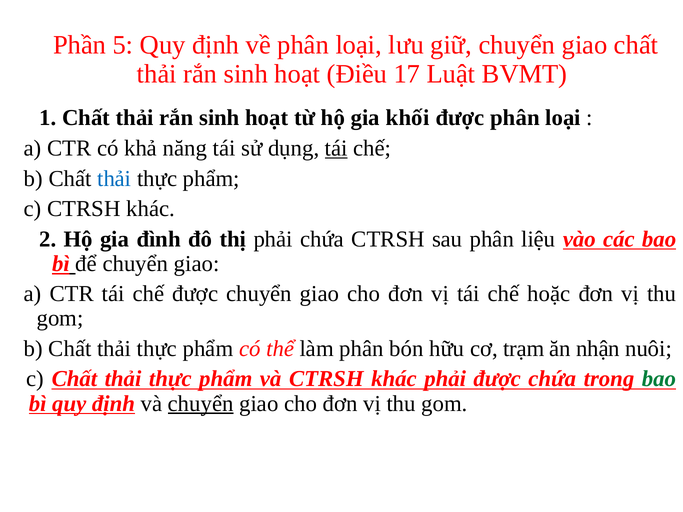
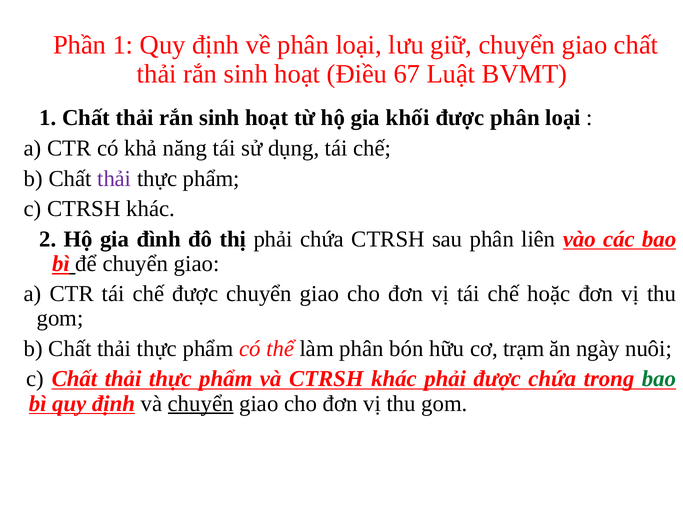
Phần 5: 5 -> 1 (123, 45)
17: 17 -> 67 (407, 74)
tái underline: present -> none (336, 148)
thải colour: blue -> purple (114, 179)
liệu: liệu -> liên (538, 239)
nhận: nhận -> ngày (598, 349)
